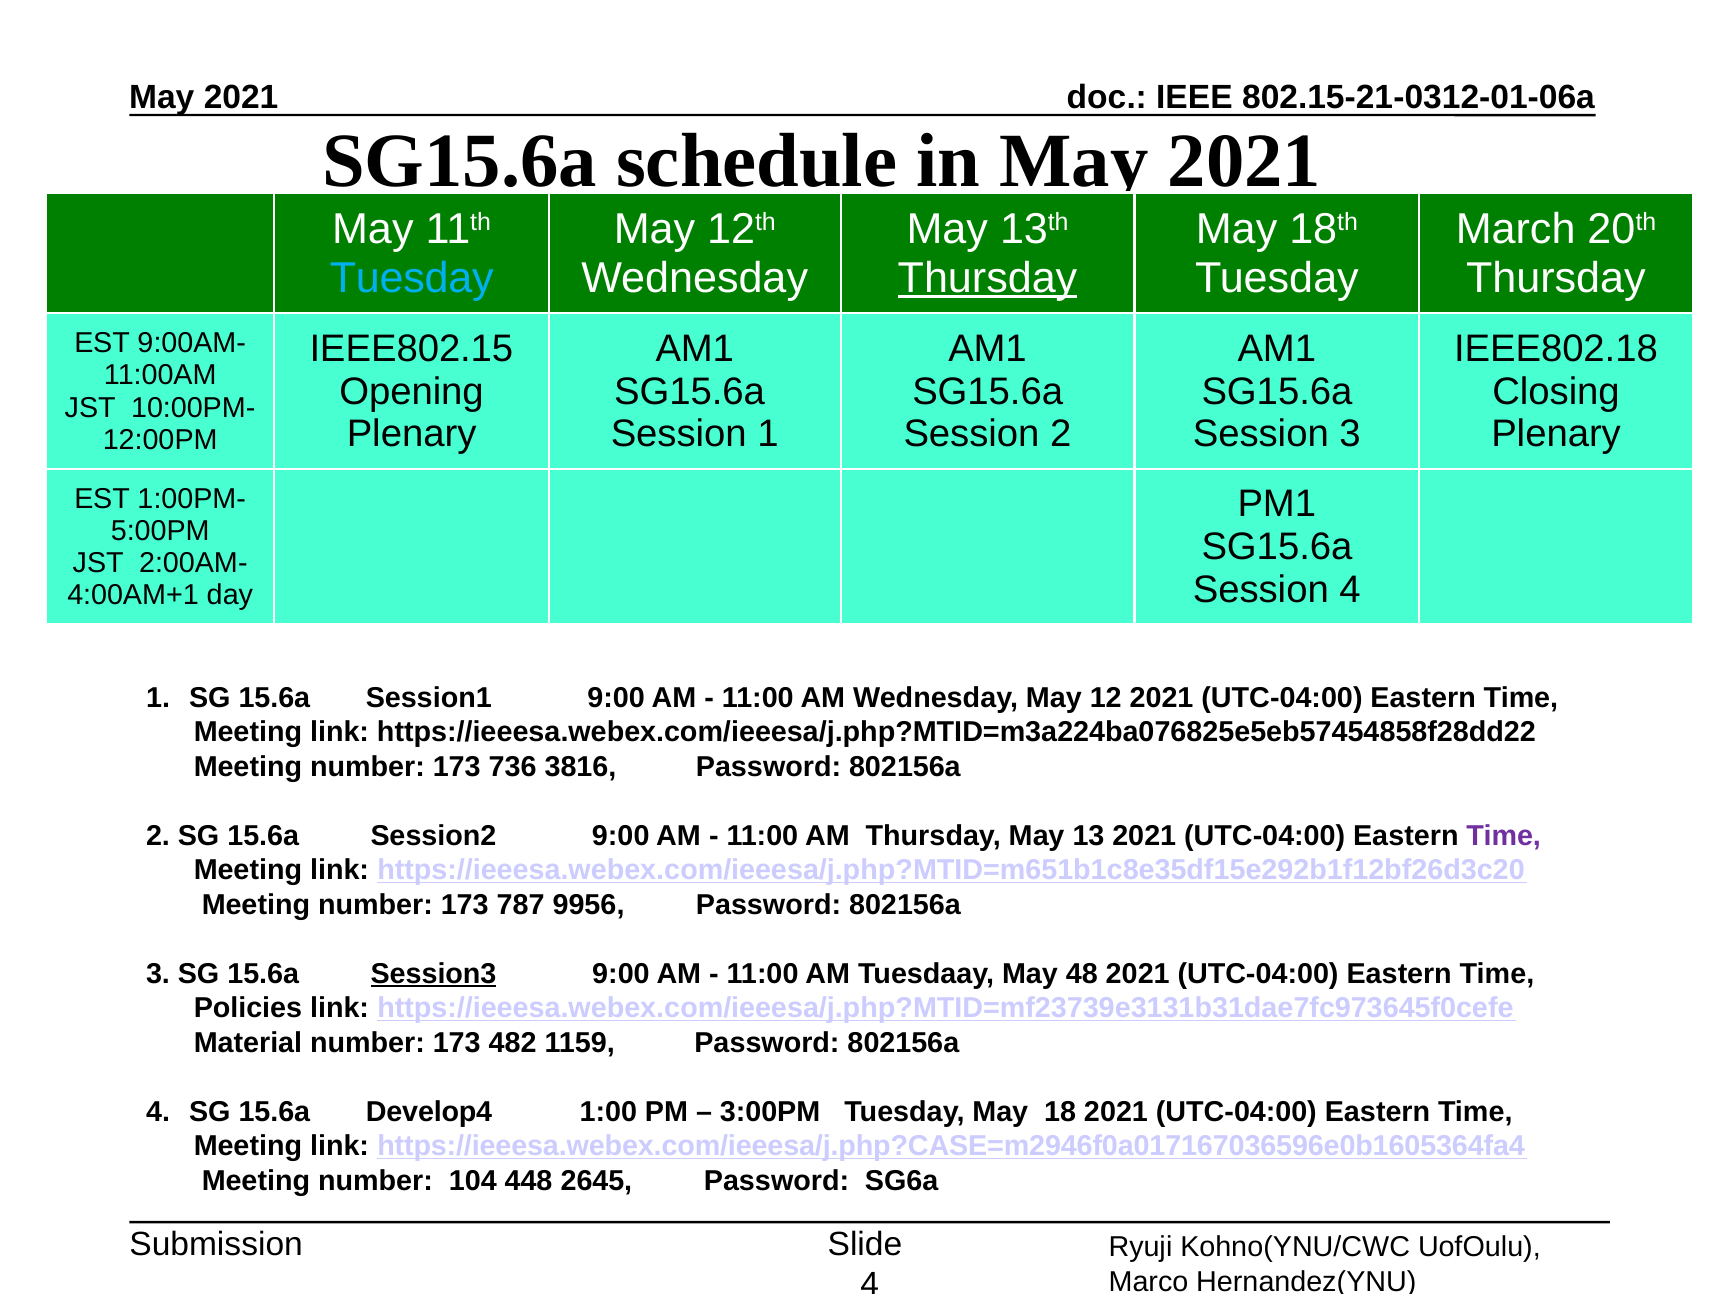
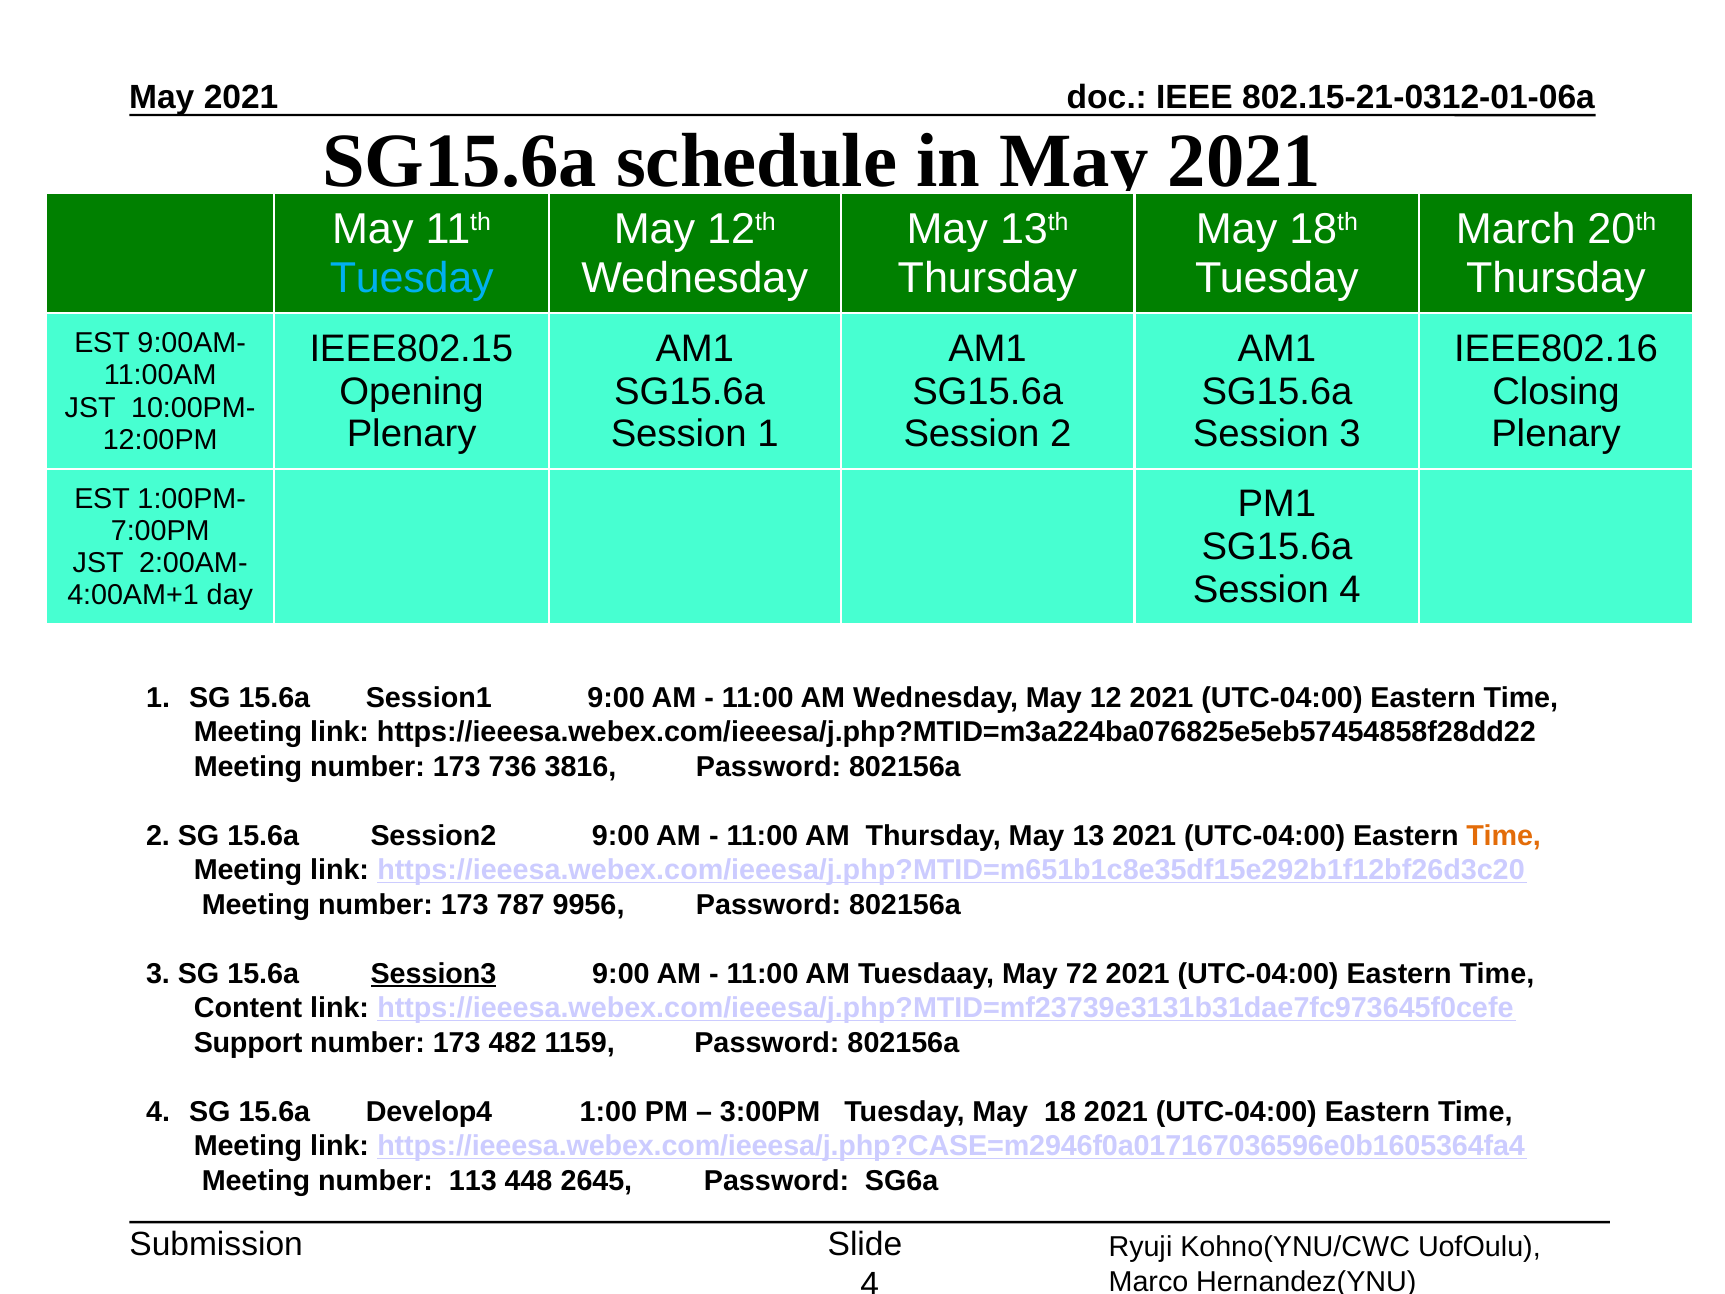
Thursday underline: present -> none (988, 278)
IEEE802.18: IEEE802.18 -> IEEE802.16 (1556, 349)
5:00PM: 5:00PM -> 7:00PM (160, 531)
Time colour: purple -> orange (1504, 835)
48: 48 -> 72 (1082, 973)
Policies: Policies -> Content (248, 1008)
Material: Material -> Support (248, 1042)
104: 104 -> 113 (473, 1180)
